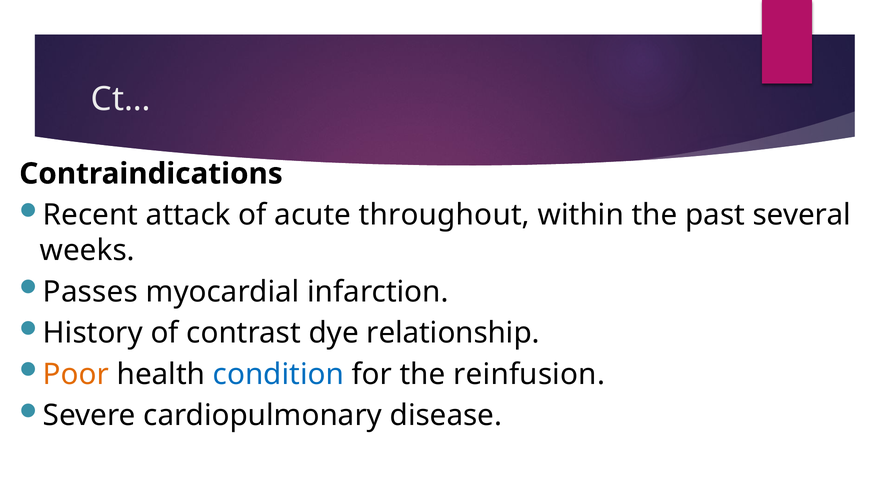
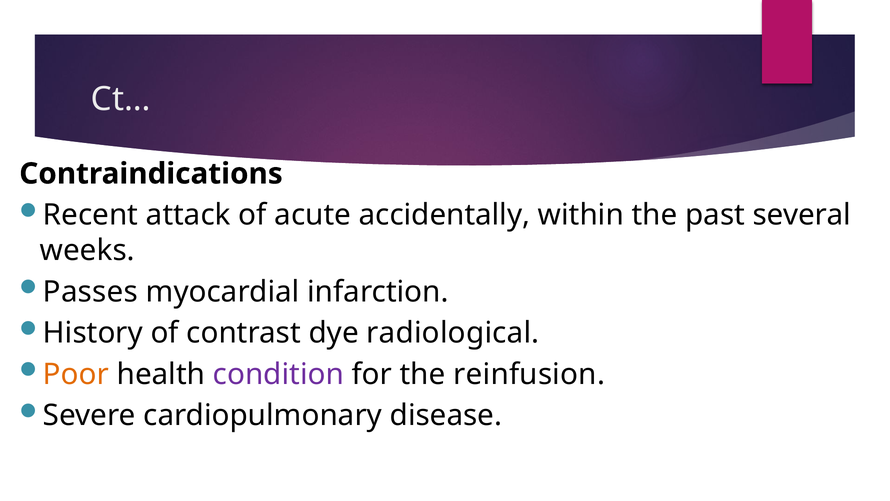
throughout: throughout -> accidentally (444, 215)
relationship: relationship -> radiological (453, 333)
condition colour: blue -> purple (278, 374)
